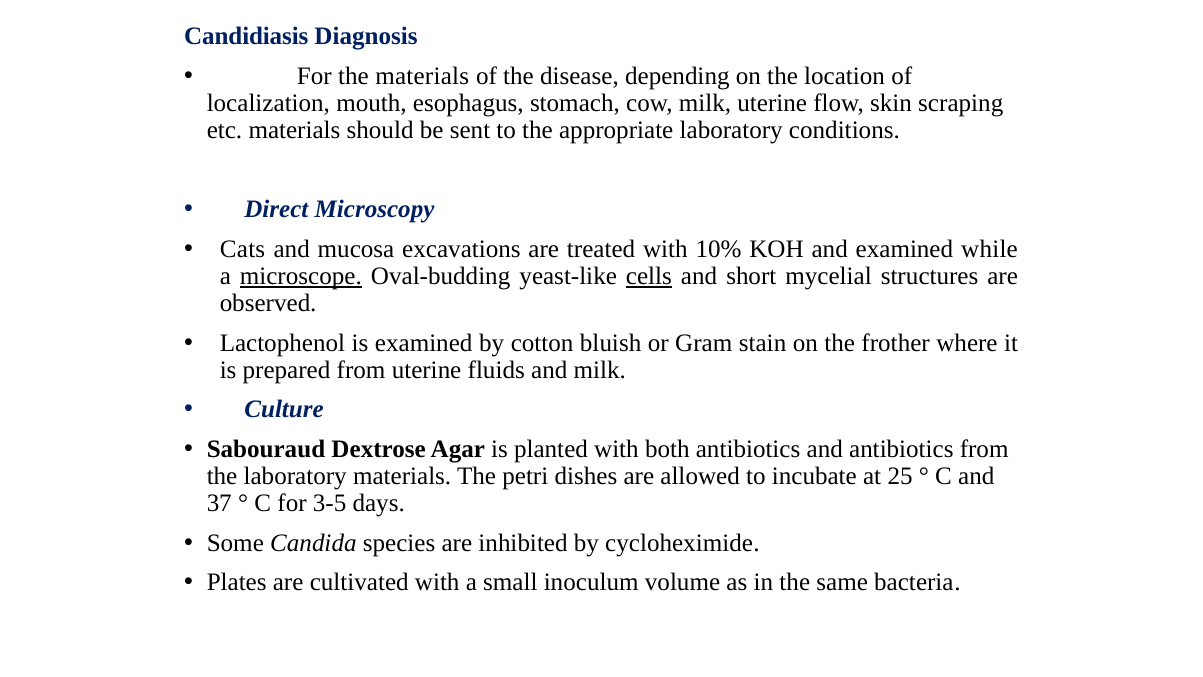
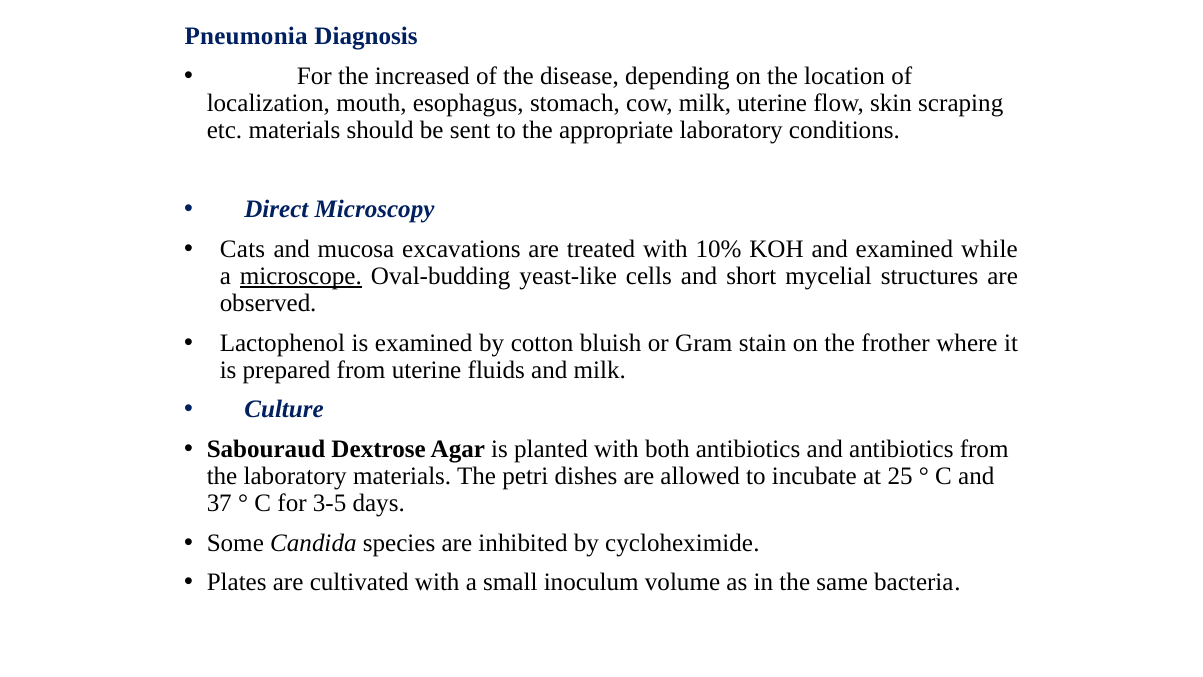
Candidiasis: Candidiasis -> Pneumonia (246, 37)
the materials: materials -> increased (422, 76)
cells underline: present -> none (649, 276)
